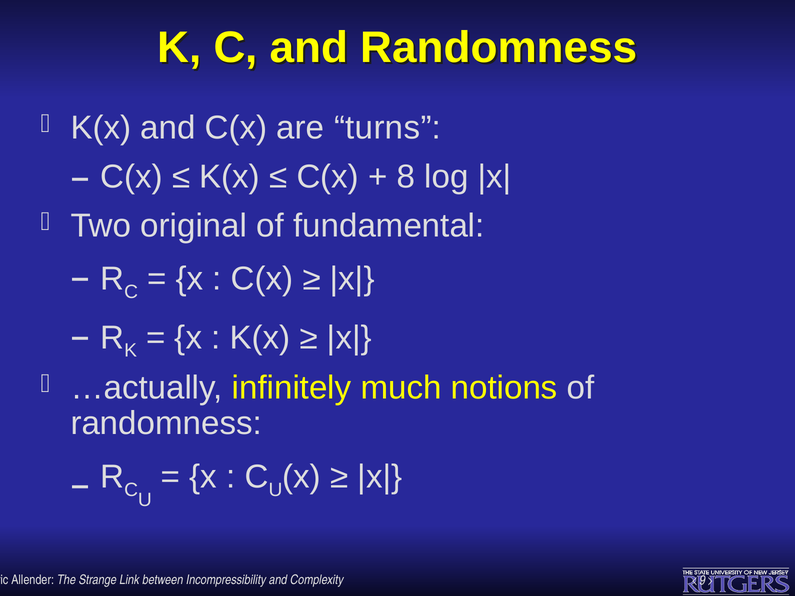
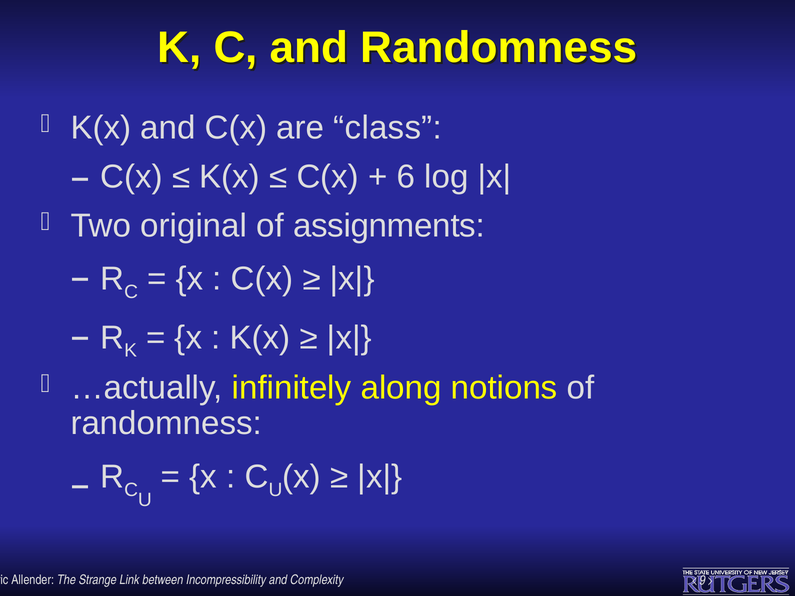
turns: turns -> class (388, 128)
8: 8 -> 6 (406, 177)
fundamental: fundamental -> assignments (389, 226)
much: much -> along (401, 388)
